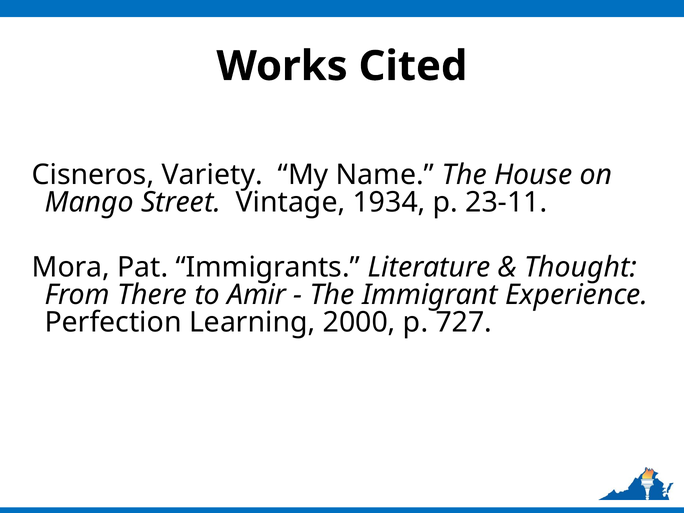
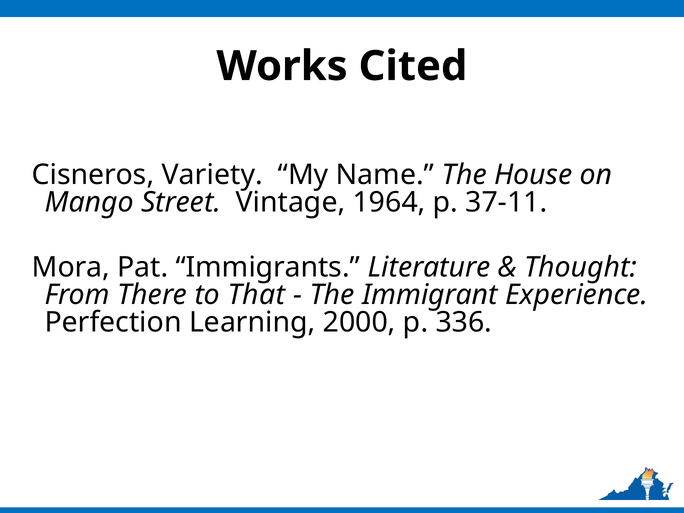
1934: 1934 -> 1964 (389, 202)
23-11: 23-11 -> 37-11 (506, 202)
Amir: Amir -> That (257, 295)
727: 727 -> 336 (464, 322)
